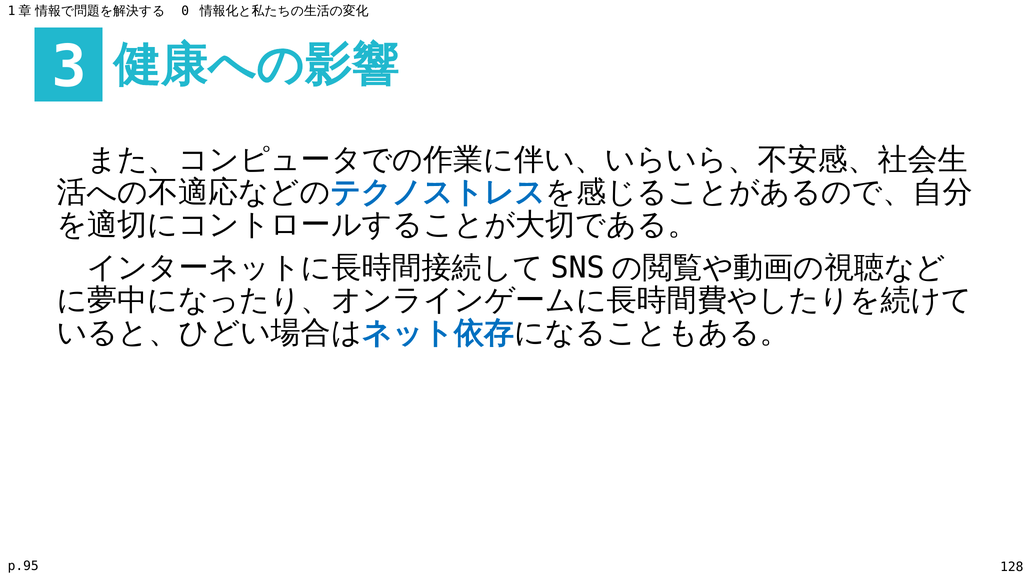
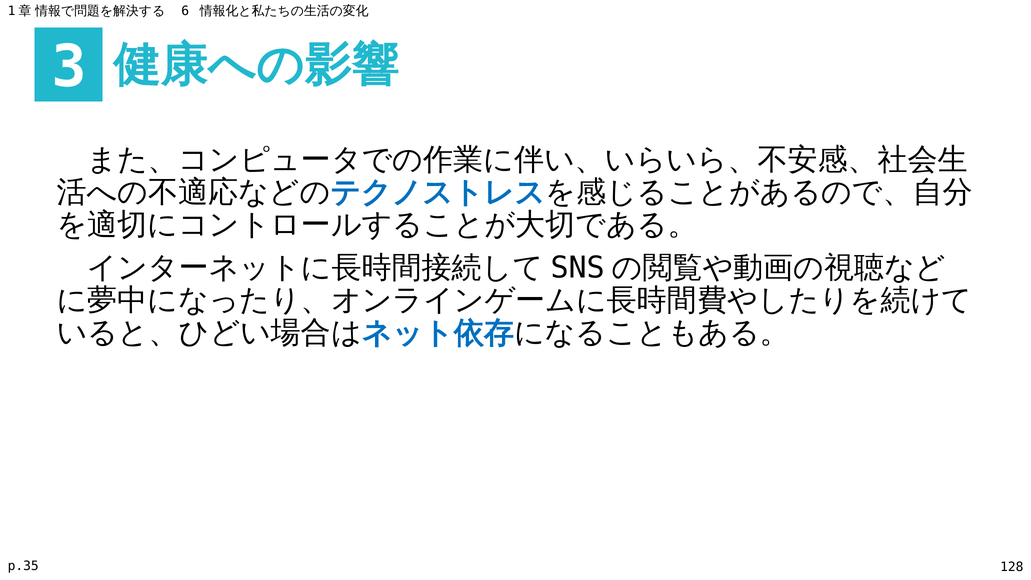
0: 0 -> 6 (185, 11)
p.95: p.95 -> p.35 (23, 566)
